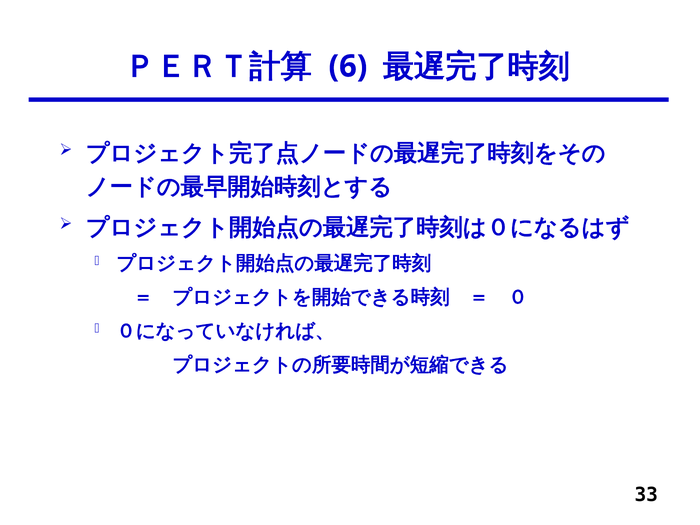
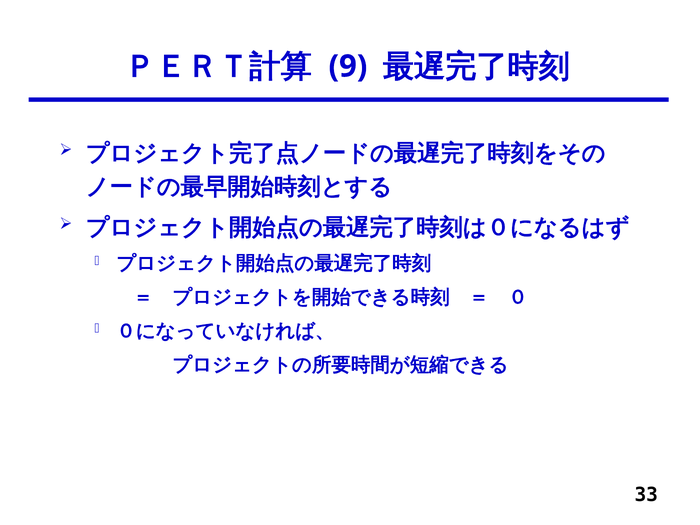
6: 6 -> 9 (348, 66)
